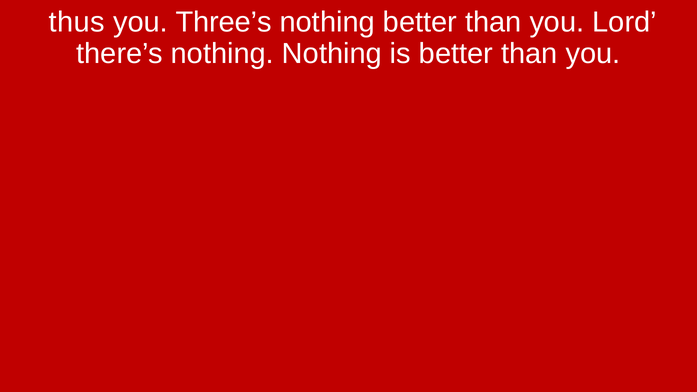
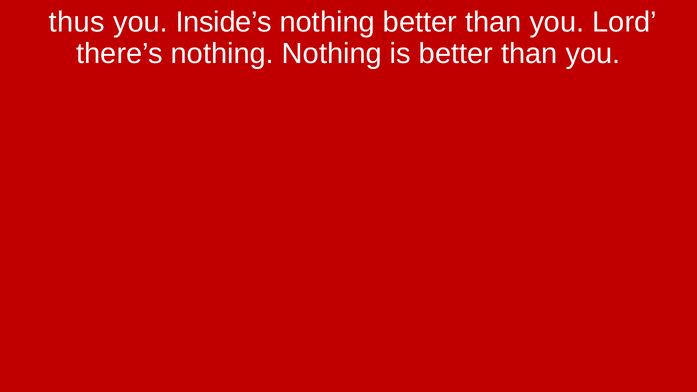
Three’s: Three’s -> Inside’s (224, 22)
